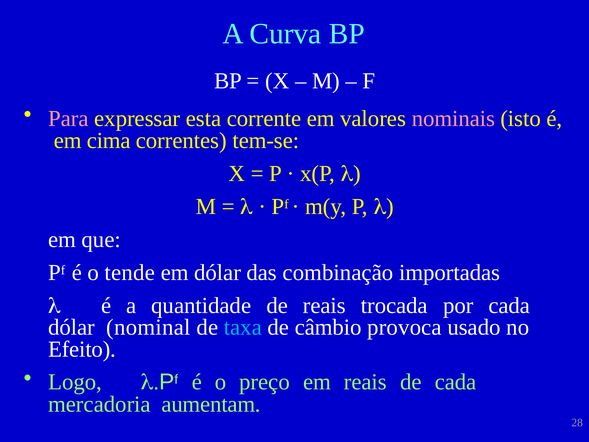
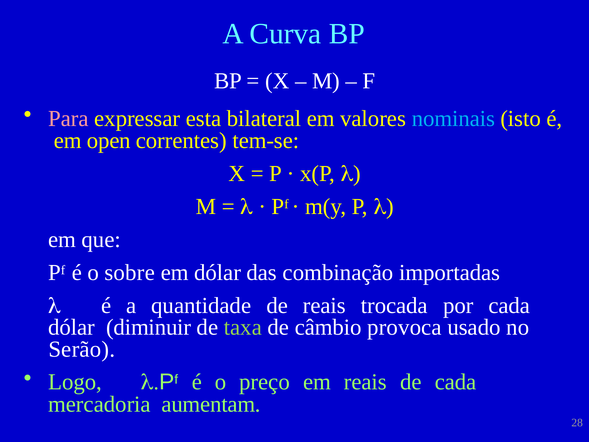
corrente: corrente -> bilateral (264, 118)
nominais colour: pink -> light blue (453, 118)
cima: cima -> open (109, 141)
tende: tende -> sobre (130, 272)
nominal: nominal -> diminuir (149, 327)
taxa colour: light blue -> light green (243, 327)
Efeito: Efeito -> Serão (82, 349)
